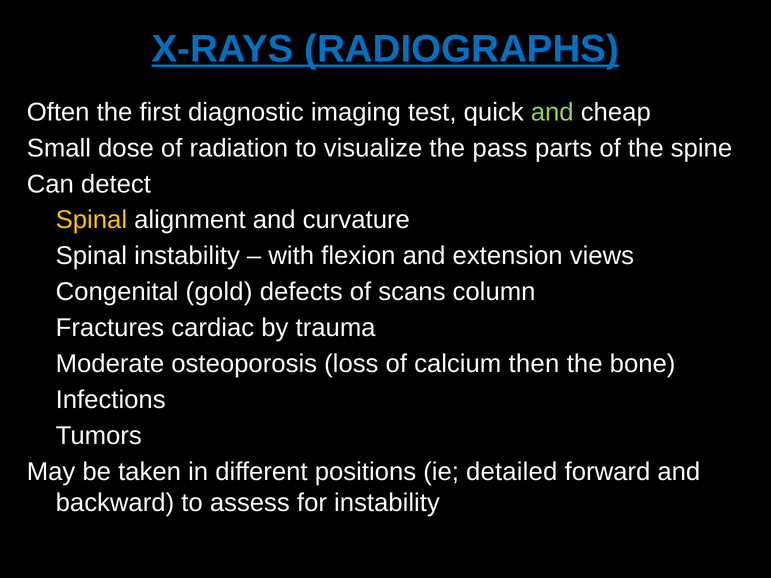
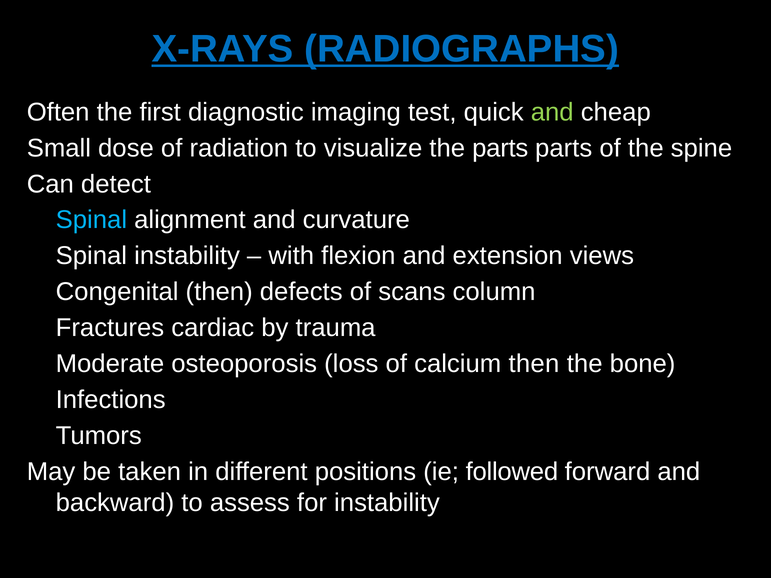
the pass: pass -> parts (500, 148)
Spinal colour: yellow -> light blue (91, 220)
Congenital gold: gold -> then (219, 292)
detailed: detailed -> followed (512, 472)
